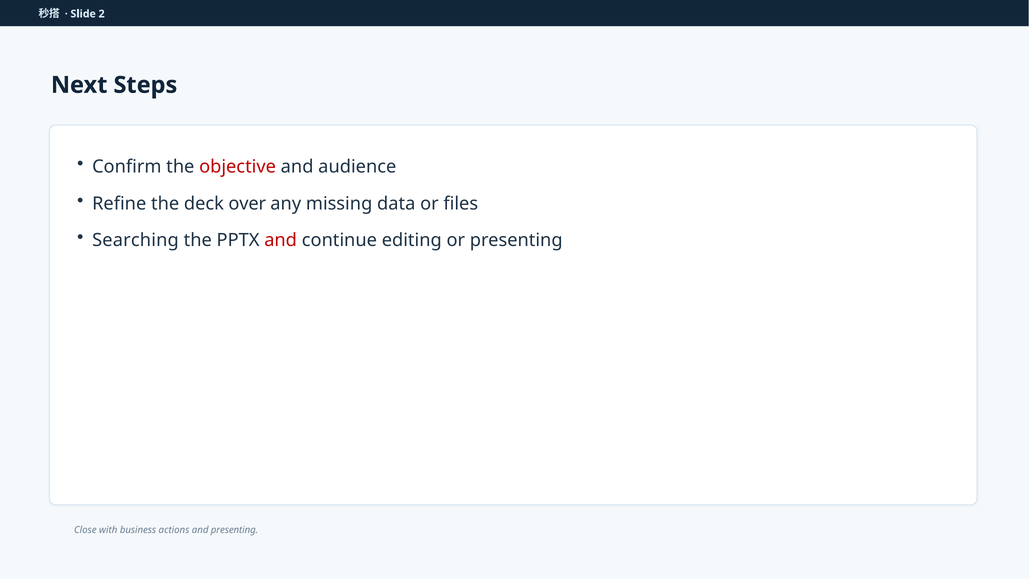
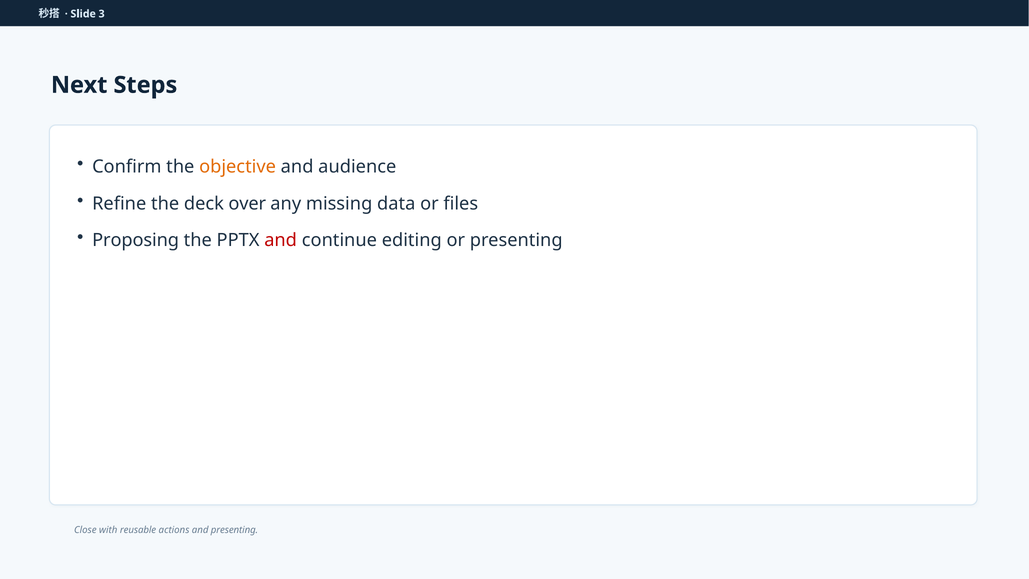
2: 2 -> 3 (102, 14)
objective colour: red -> orange (238, 167)
Searching: Searching -> Proposing (136, 240)
business: business -> reusable (138, 530)
